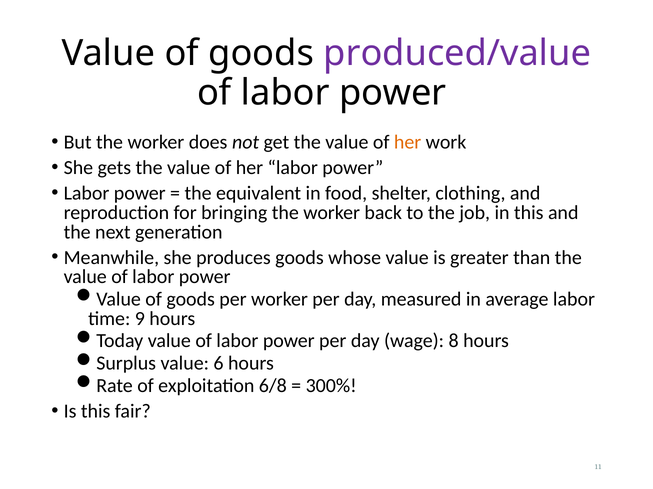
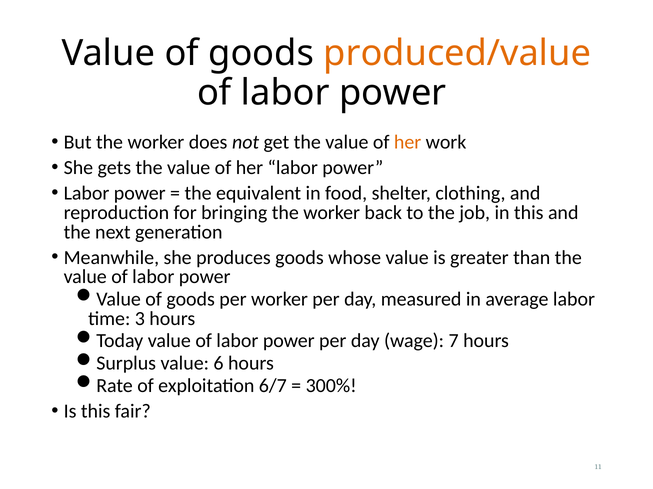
produced/value colour: purple -> orange (457, 54)
9: 9 -> 3 (140, 319)
8: 8 -> 7 (454, 341)
6/8: 6/8 -> 6/7 (273, 386)
